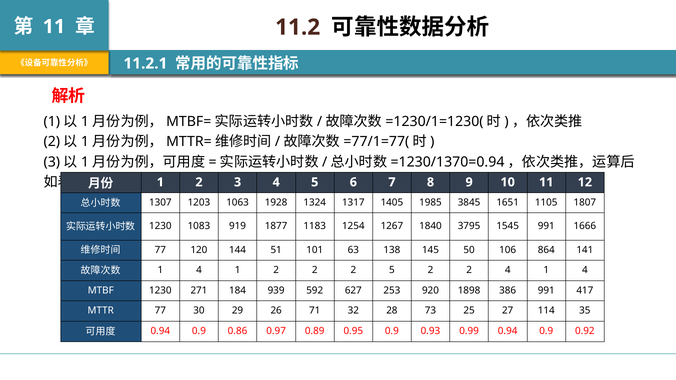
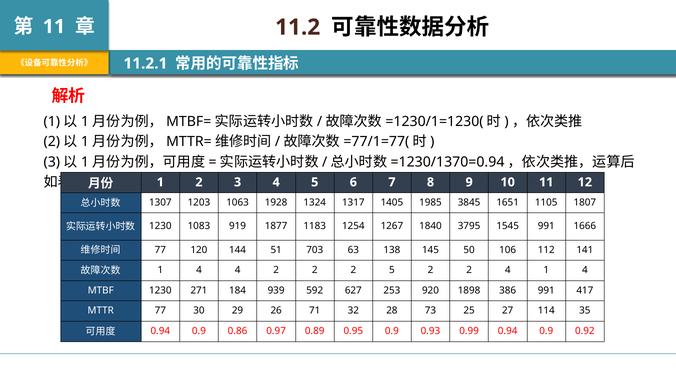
101: 101 -> 703 (315, 250)
864: 864 -> 112 (546, 250)
1 4 1: 1 -> 4 (238, 270)
